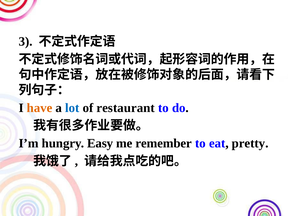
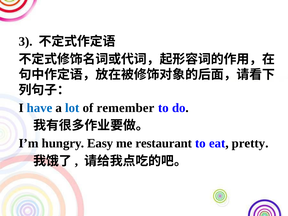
have colour: orange -> blue (40, 108)
restaurant: restaurant -> remember (126, 108)
remember: remember -> restaurant (164, 143)
